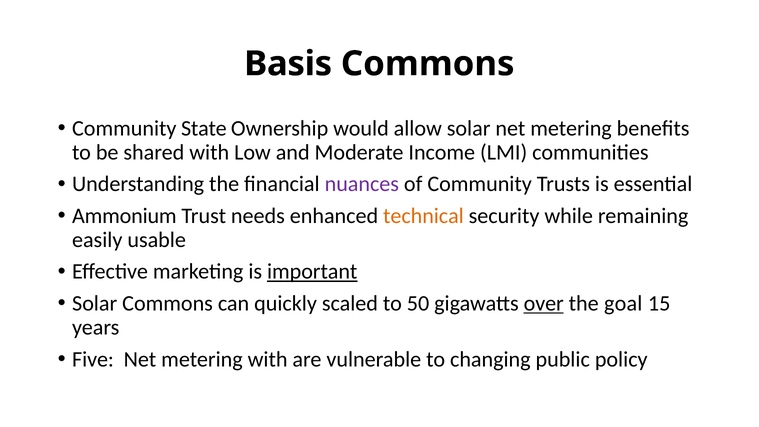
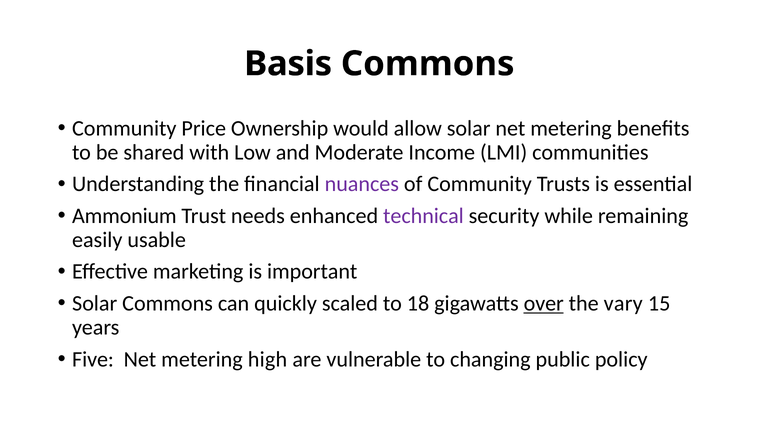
State: State -> Price (204, 128)
technical colour: orange -> purple (423, 216)
important underline: present -> none (312, 272)
50: 50 -> 18 (418, 303)
goal: goal -> vary (623, 303)
metering with: with -> high (268, 359)
